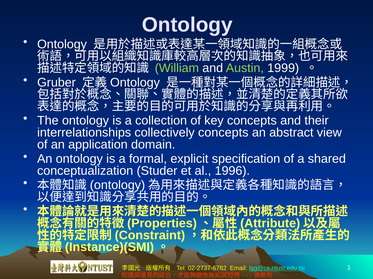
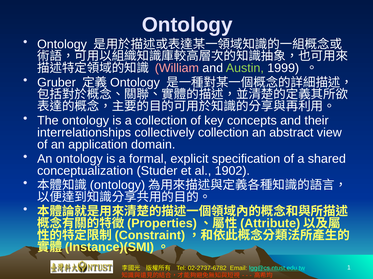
William colour: light green -> pink (177, 68)
collectively concepts: concepts -> collection (223, 133)
1996: 1996 -> 1902 (232, 171)
